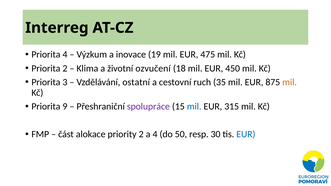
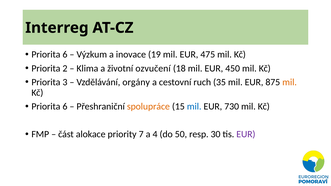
4: 4 -> 6 (65, 55)
ostatní: ostatní -> orgány (136, 82)
9: 9 -> 6 (65, 107)
spolupráce colour: purple -> orange (148, 107)
315: 315 -> 730 (232, 107)
priority 2: 2 -> 7 (141, 134)
EUR colour: blue -> purple (246, 134)
